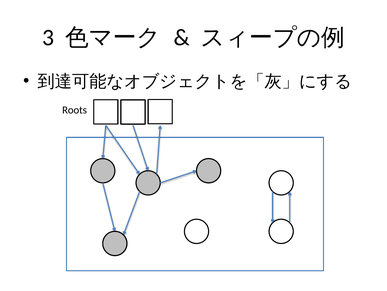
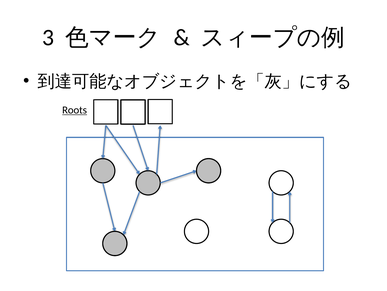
Roots underline: none -> present (75, 110)
